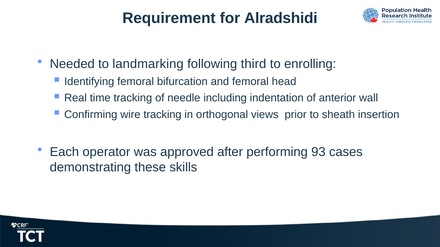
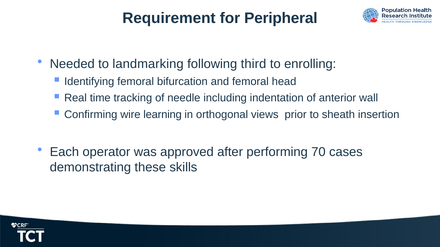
Alradshidi: Alradshidi -> Peripheral (281, 18)
wire tracking: tracking -> learning (163, 115)
93: 93 -> 70 (318, 152)
